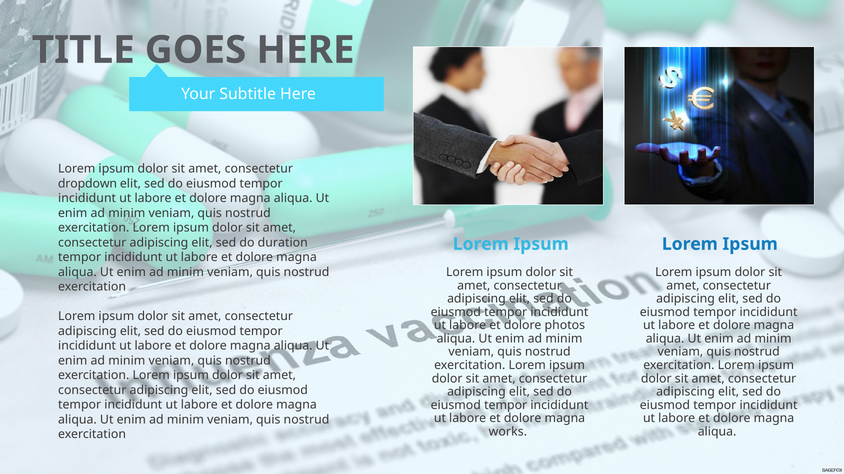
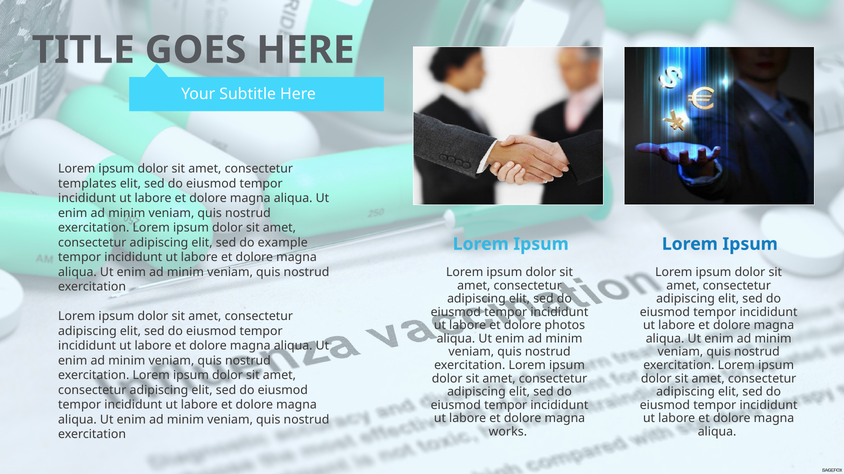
dropdown: dropdown -> templates (87, 184)
duration: duration -> example (283, 243)
